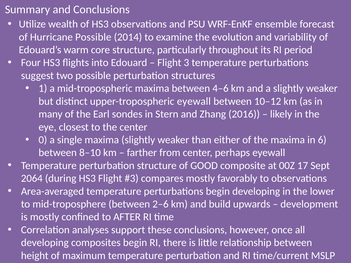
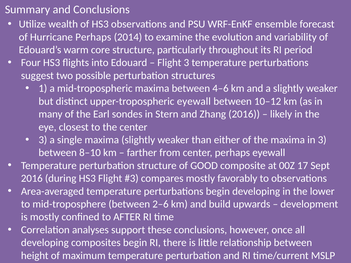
Hurricane Possible: Possible -> Perhaps (93, 37)
0: 0 -> 3 (43, 140)
in 6: 6 -> 3 (322, 140)
2064: 2064 -> 2016 (32, 179)
